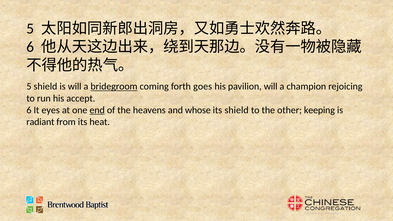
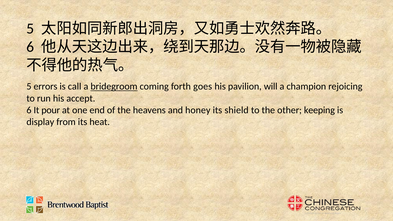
5 shield: shield -> errors (45, 87)
is will: will -> call (75, 87)
eyes: eyes -> pour (51, 110)
end underline: present -> none (97, 110)
whose: whose -> honey (198, 110)
radiant: radiant -> display (40, 122)
